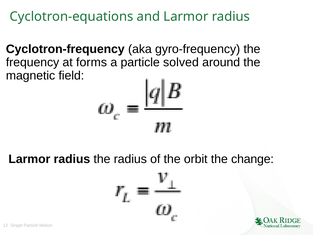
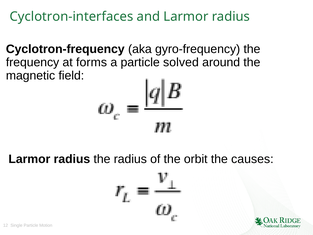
Cyclotron-equations: Cyclotron-equations -> Cyclotron-interfaces (72, 17)
change: change -> causes (252, 159)
